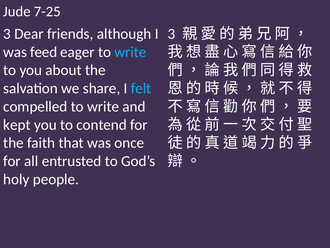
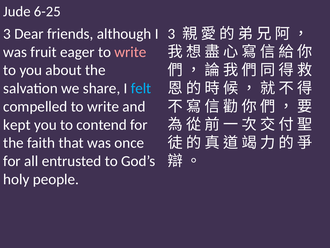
7-25: 7-25 -> 6-25 (47, 11)
feed: feed -> fruit (44, 52)
write colour: light blue -> pink (130, 52)
